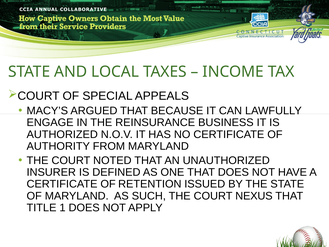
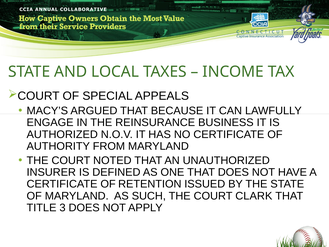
NEXUS: NEXUS -> CLARK (254, 196)
1: 1 -> 3 (63, 208)
